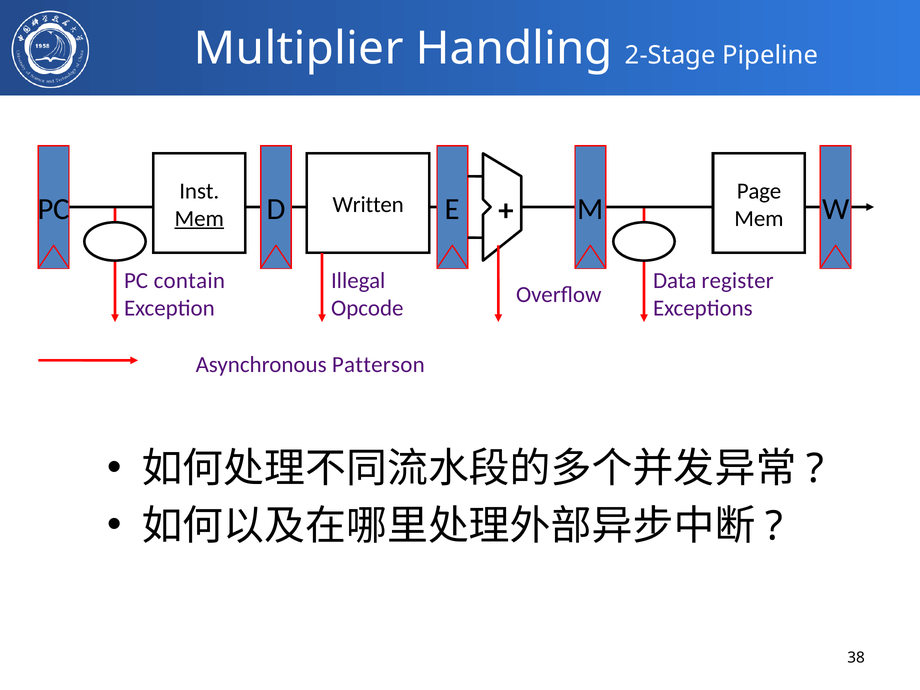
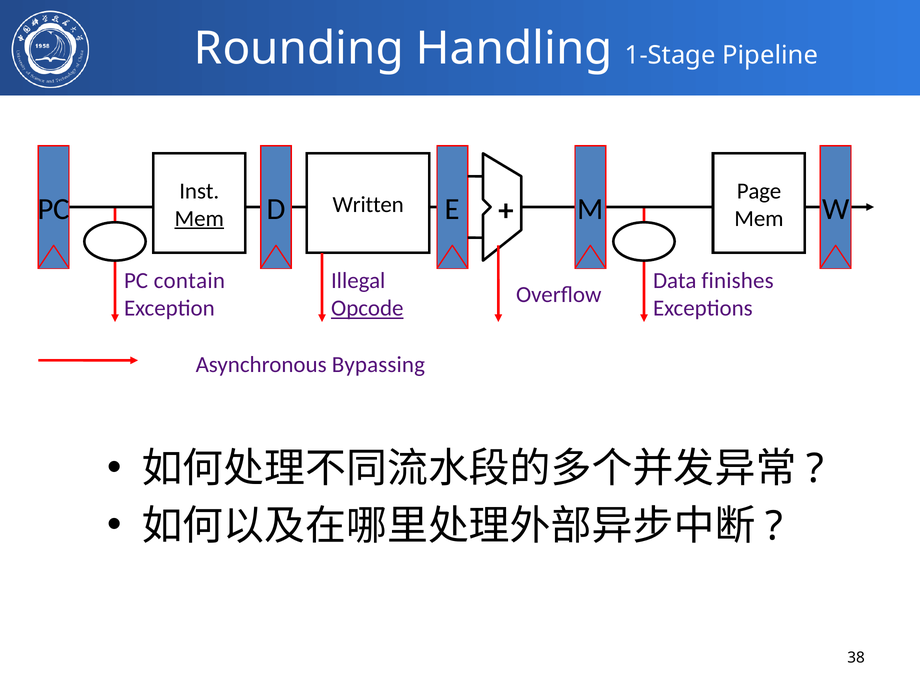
Multiplier: Multiplier -> Rounding (299, 49)
2-Stage: 2-Stage -> 1-Stage (670, 55)
register: register -> finishes (738, 281)
Opcode underline: none -> present (367, 308)
Patterson: Patterson -> Bypassing (378, 365)
